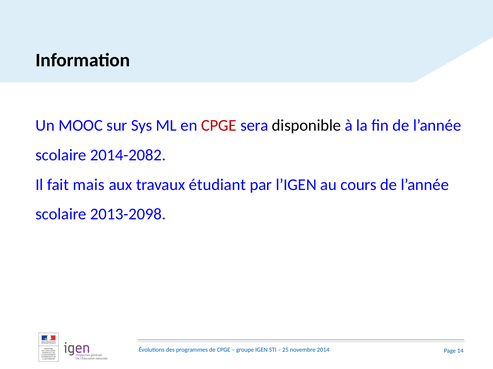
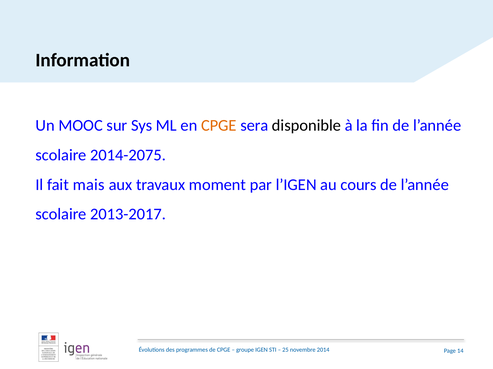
CPGE colour: red -> orange (219, 126)
2014-2082: 2014-2082 -> 2014-2075 (128, 155)
étudiant: étudiant -> moment (218, 185)
2013-2098: 2013-2098 -> 2013-2017 (128, 215)
